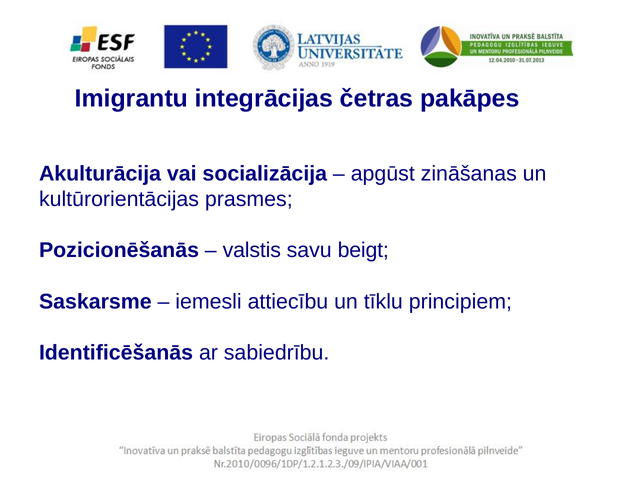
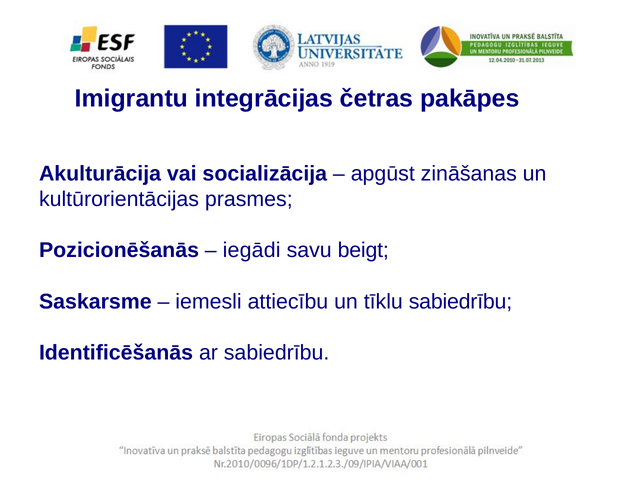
valstis: valstis -> iegādi (252, 250)
tīklu principiem: principiem -> sabiedrību (460, 302)
